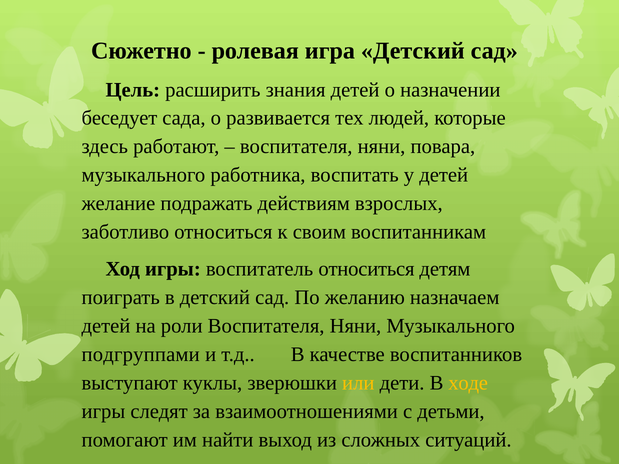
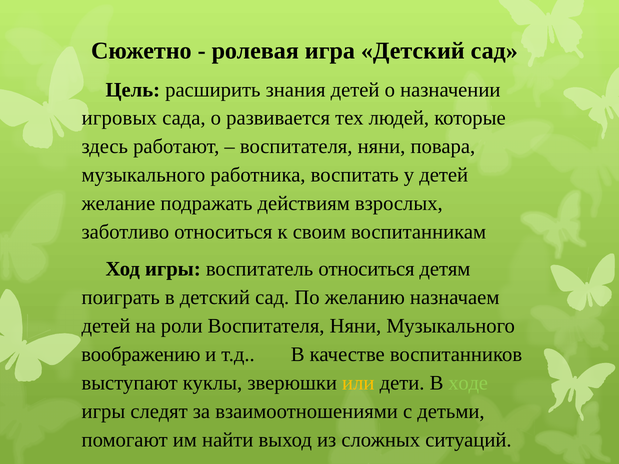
беседует: беседует -> игровых (119, 118)
подгруппами: подгруппами -> воображению (141, 355)
ходе colour: yellow -> light green (468, 383)
